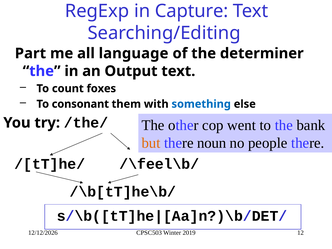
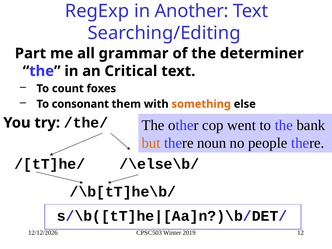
Capture: Capture -> Another (192, 11)
language: language -> grammar (134, 53)
Output: Output -> Critical (131, 71)
something colour: blue -> orange (201, 104)
/\feel\b/: /\feel\b/ -> /\else\b/ (159, 164)
